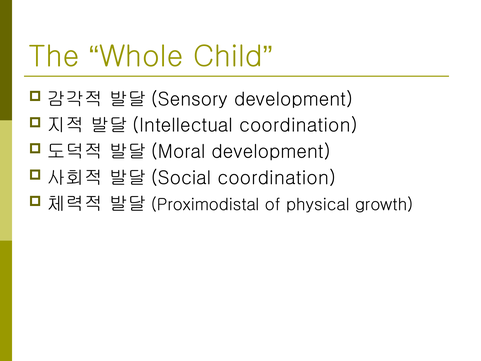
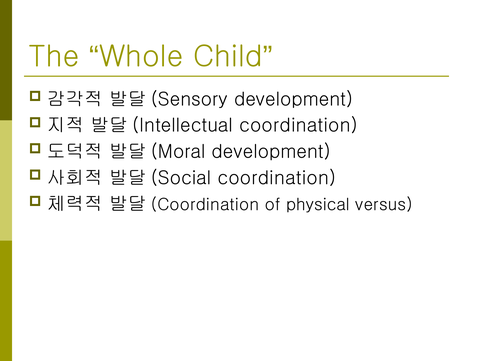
Proximodistal: Proximodistal -> Coordination (205, 205)
growth: growth -> versus (384, 205)
